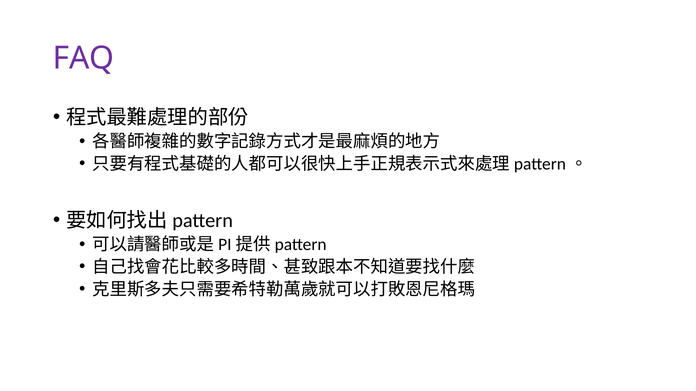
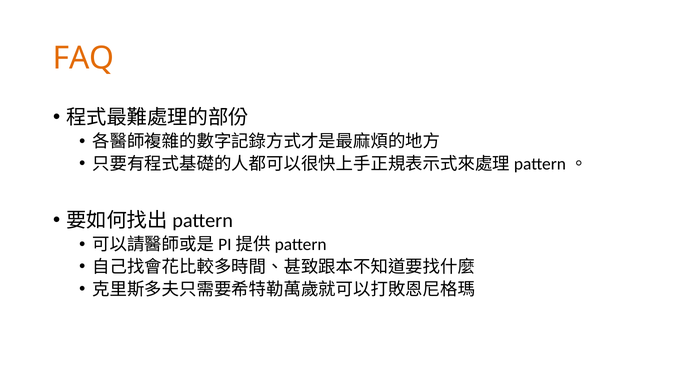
FAQ colour: purple -> orange (84, 58)
